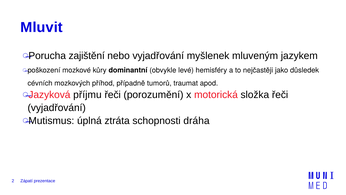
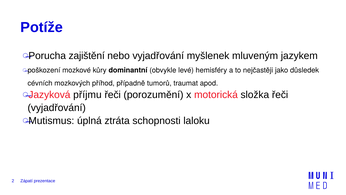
Mluvit: Mluvit -> Potíže (42, 27)
dráha: dráha -> laloku (197, 121)
